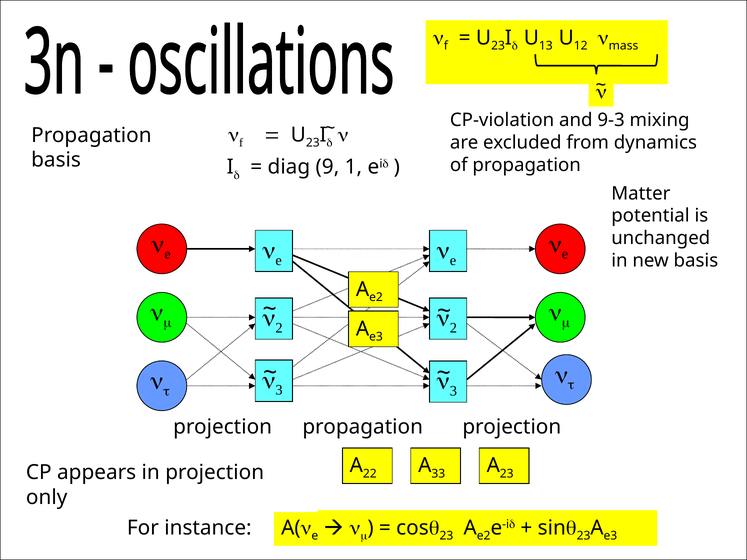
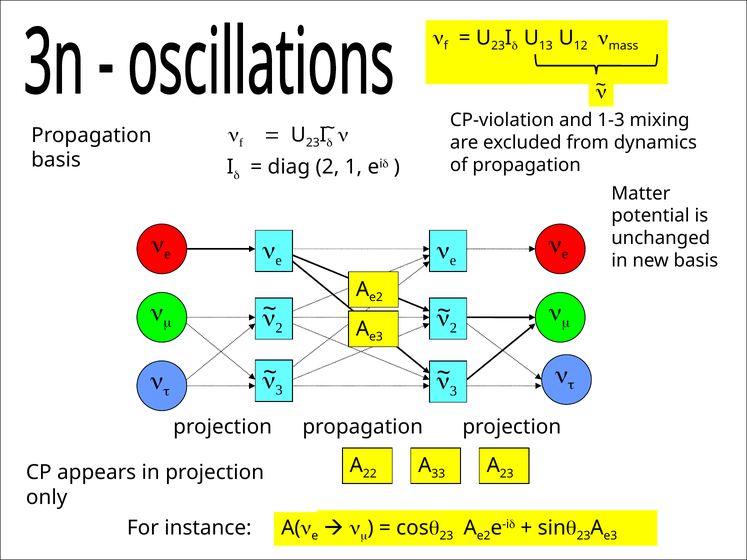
9-3: 9-3 -> 1-3 (611, 120)
diag 9: 9 -> 2 (327, 167)
